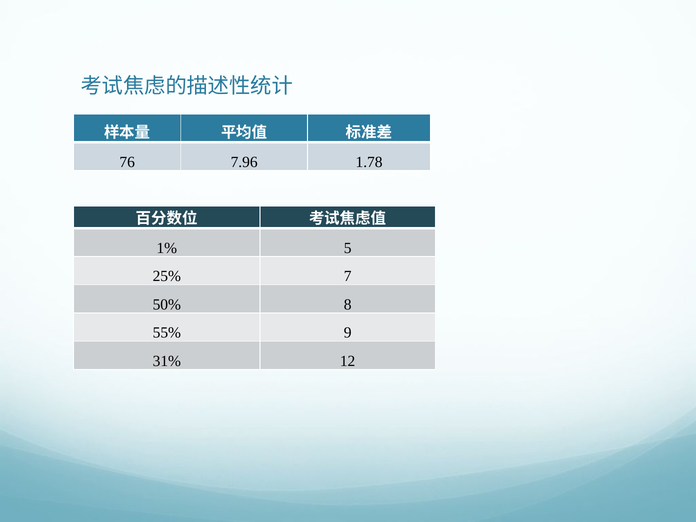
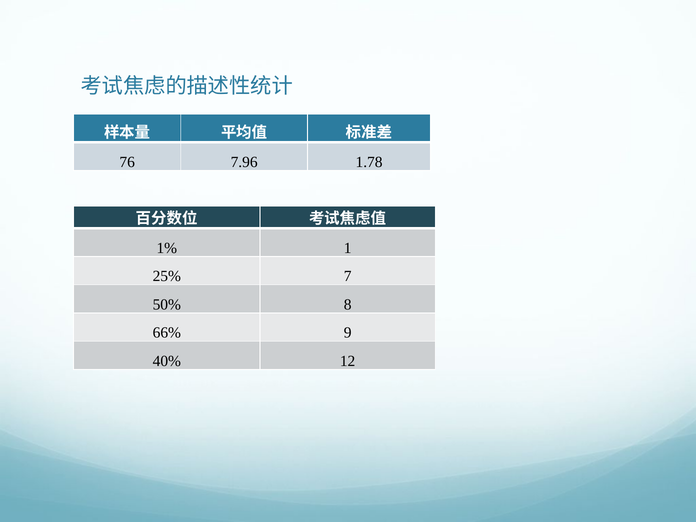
5: 5 -> 1 (348, 248)
55%: 55% -> 66% (167, 333)
31%: 31% -> 40% (167, 361)
